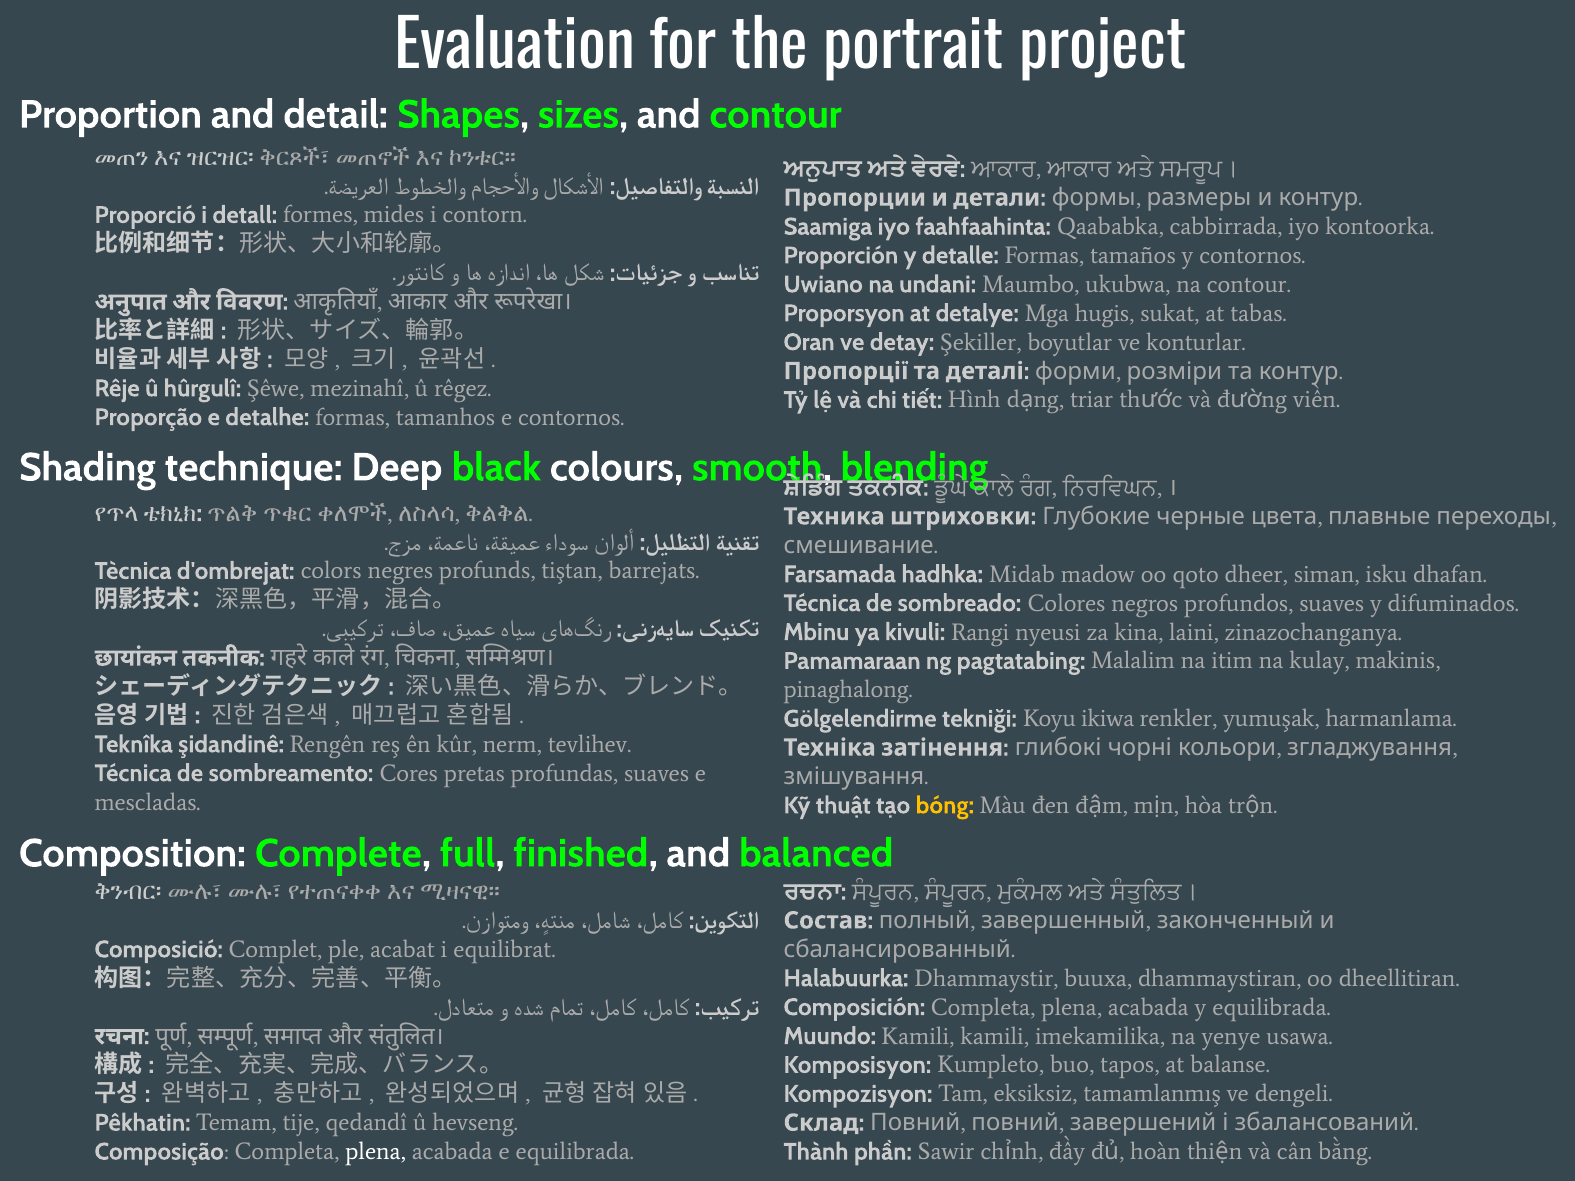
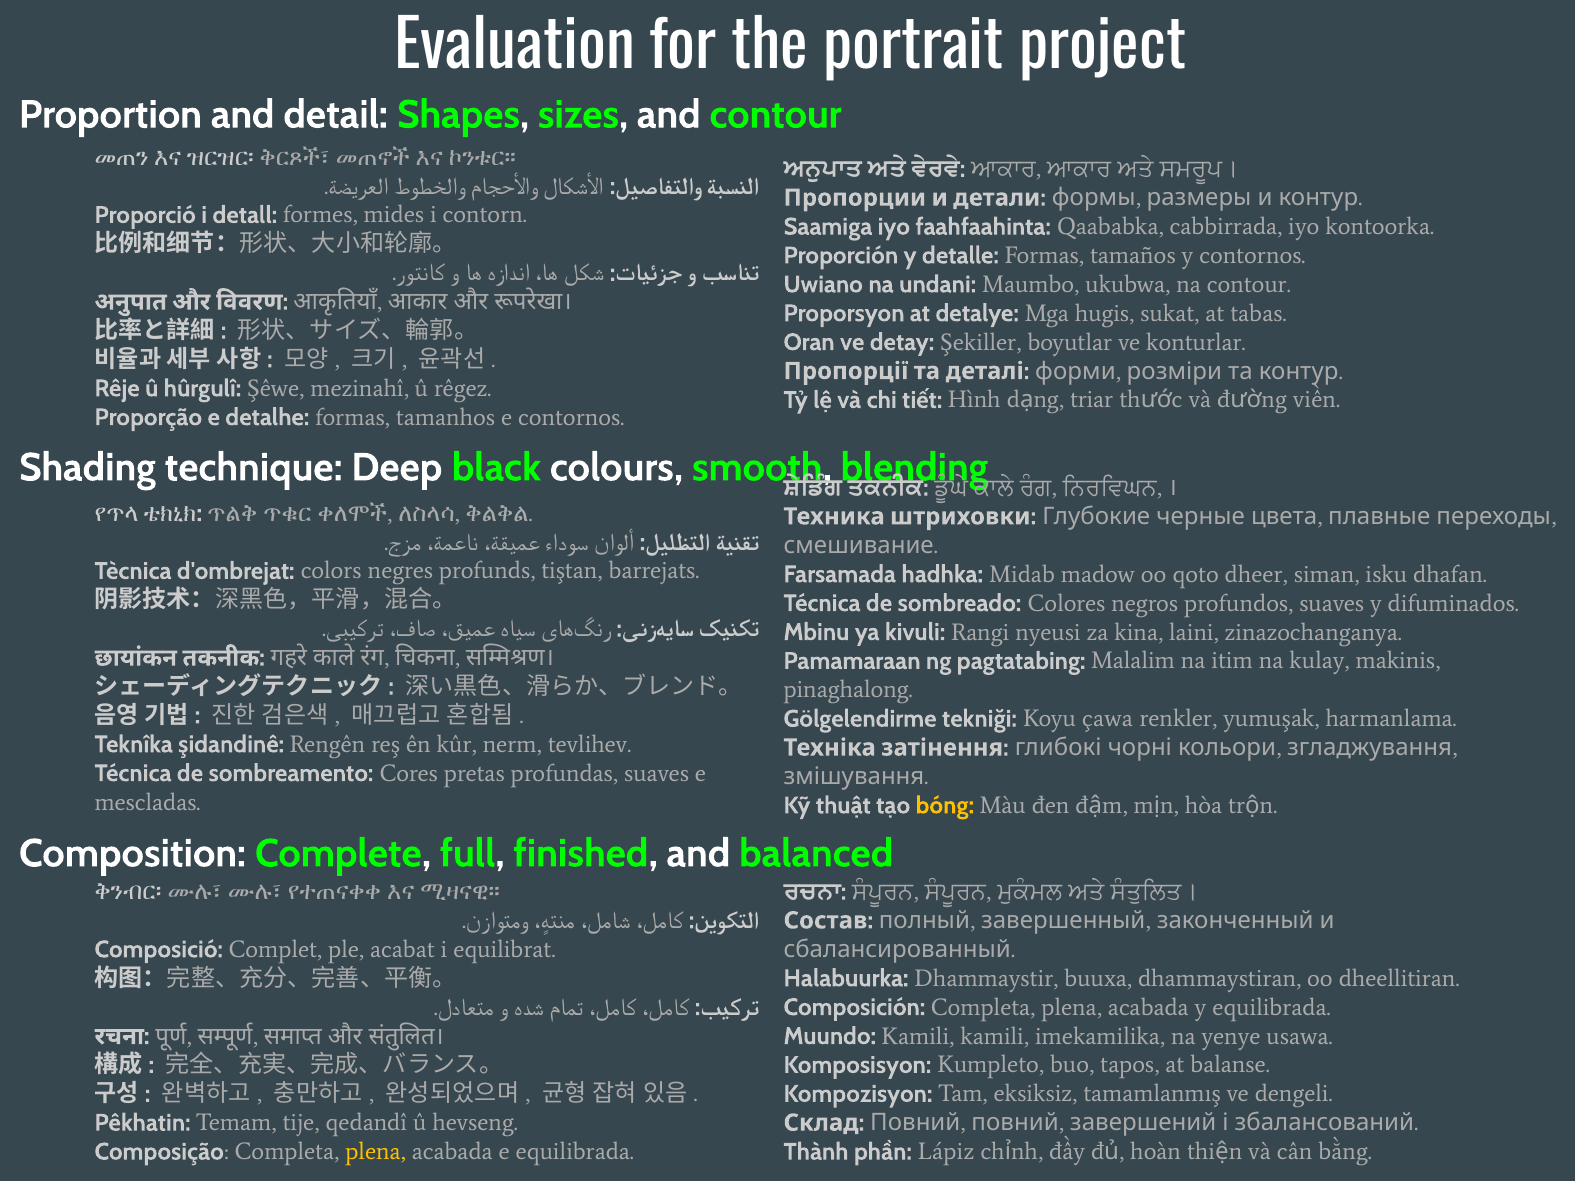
ikiwa: ikiwa -> çawa (1108, 719)
plena colour: white -> yellow (376, 1152)
Sawir: Sawir -> Lápiz (946, 1152)
